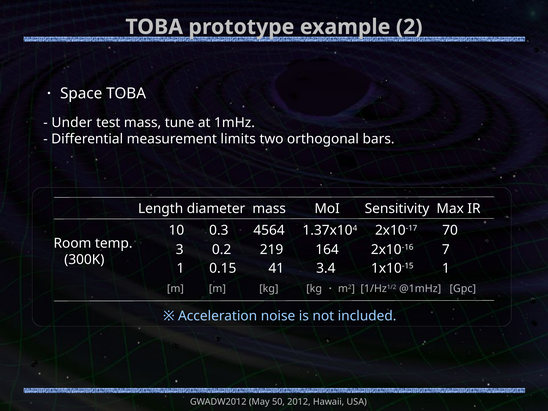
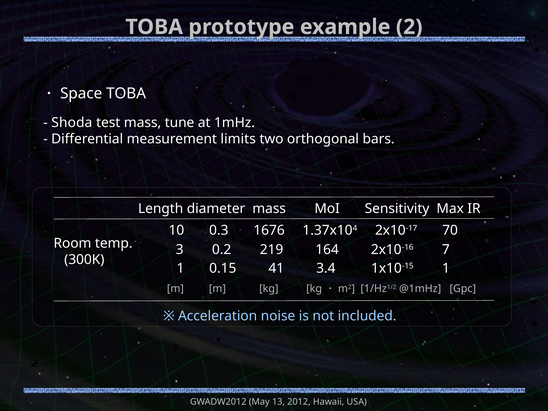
Under: Under -> Shoda (72, 123)
4564: 4564 -> 1676 (269, 230)
50: 50 -> 13 (278, 402)
